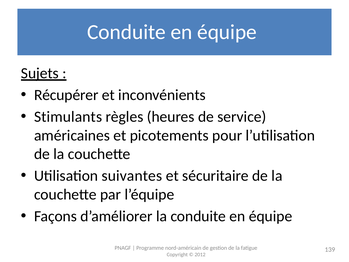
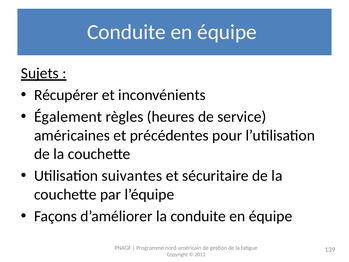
Stimulants: Stimulants -> Également (68, 117)
picotements: picotements -> précédentes (169, 135)
